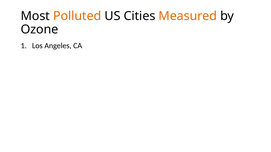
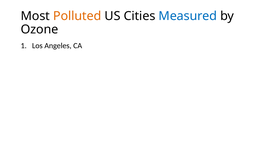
Measured colour: orange -> blue (188, 16)
